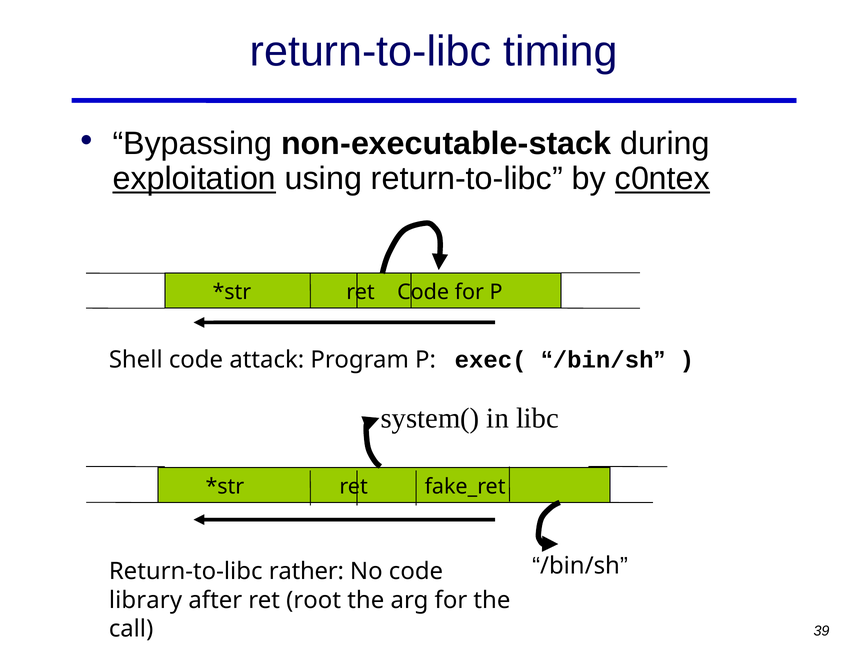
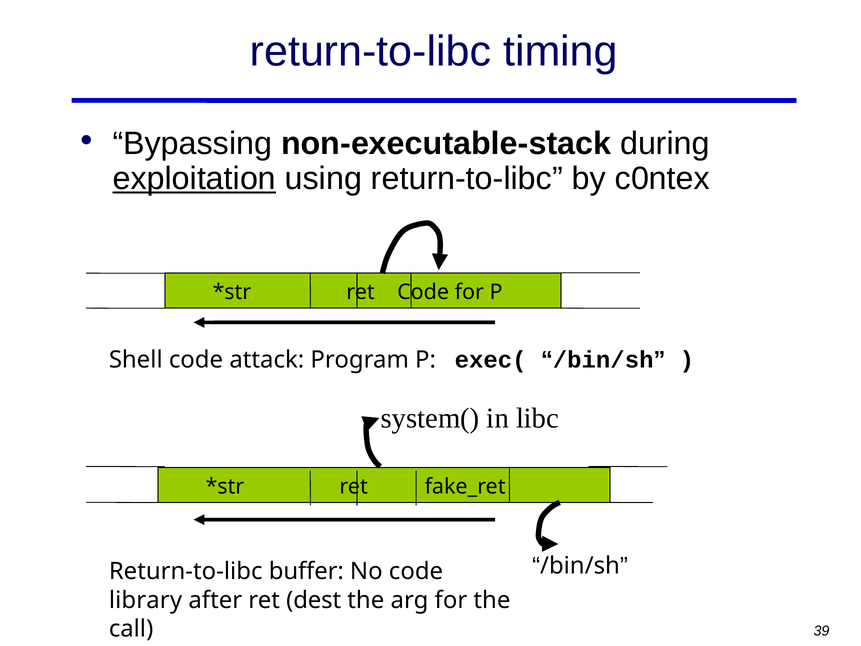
c0ntex underline: present -> none (662, 178)
rather: rather -> buffer (306, 571)
root: root -> dest (314, 600)
